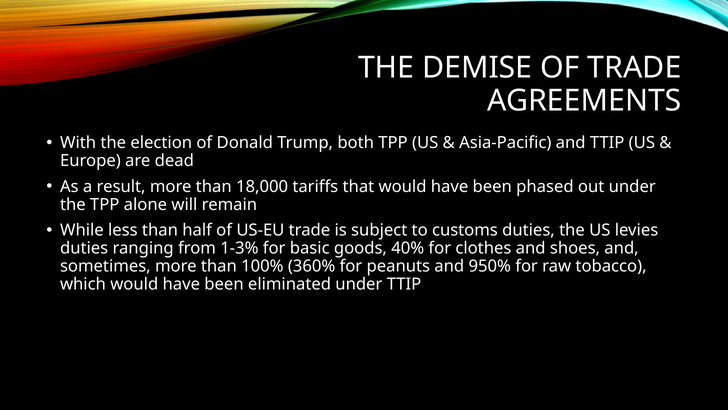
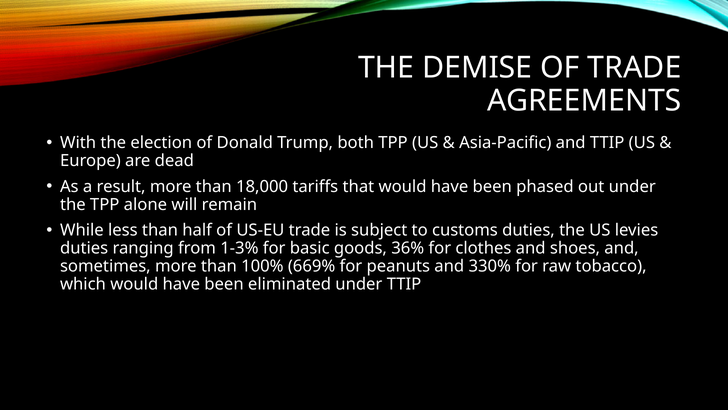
40%: 40% -> 36% (408, 248)
360%: 360% -> 669% (312, 266)
950%: 950% -> 330% (490, 266)
